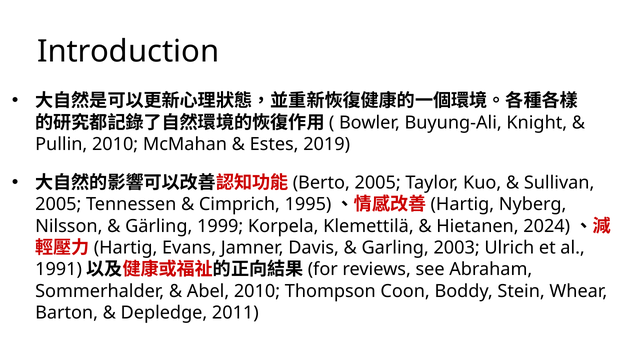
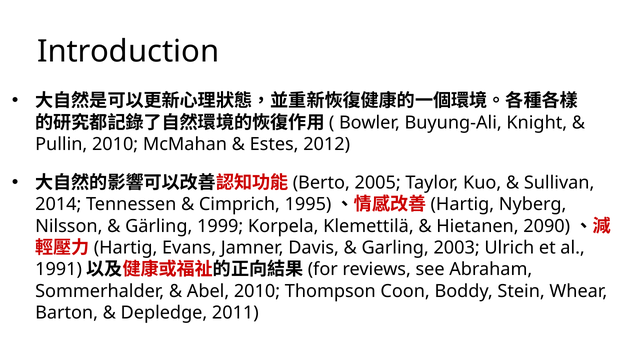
2019: 2019 -> 2012 (327, 145)
2005: 2005 -> 2014 (58, 205)
2024: 2024 -> 2090 (547, 226)
